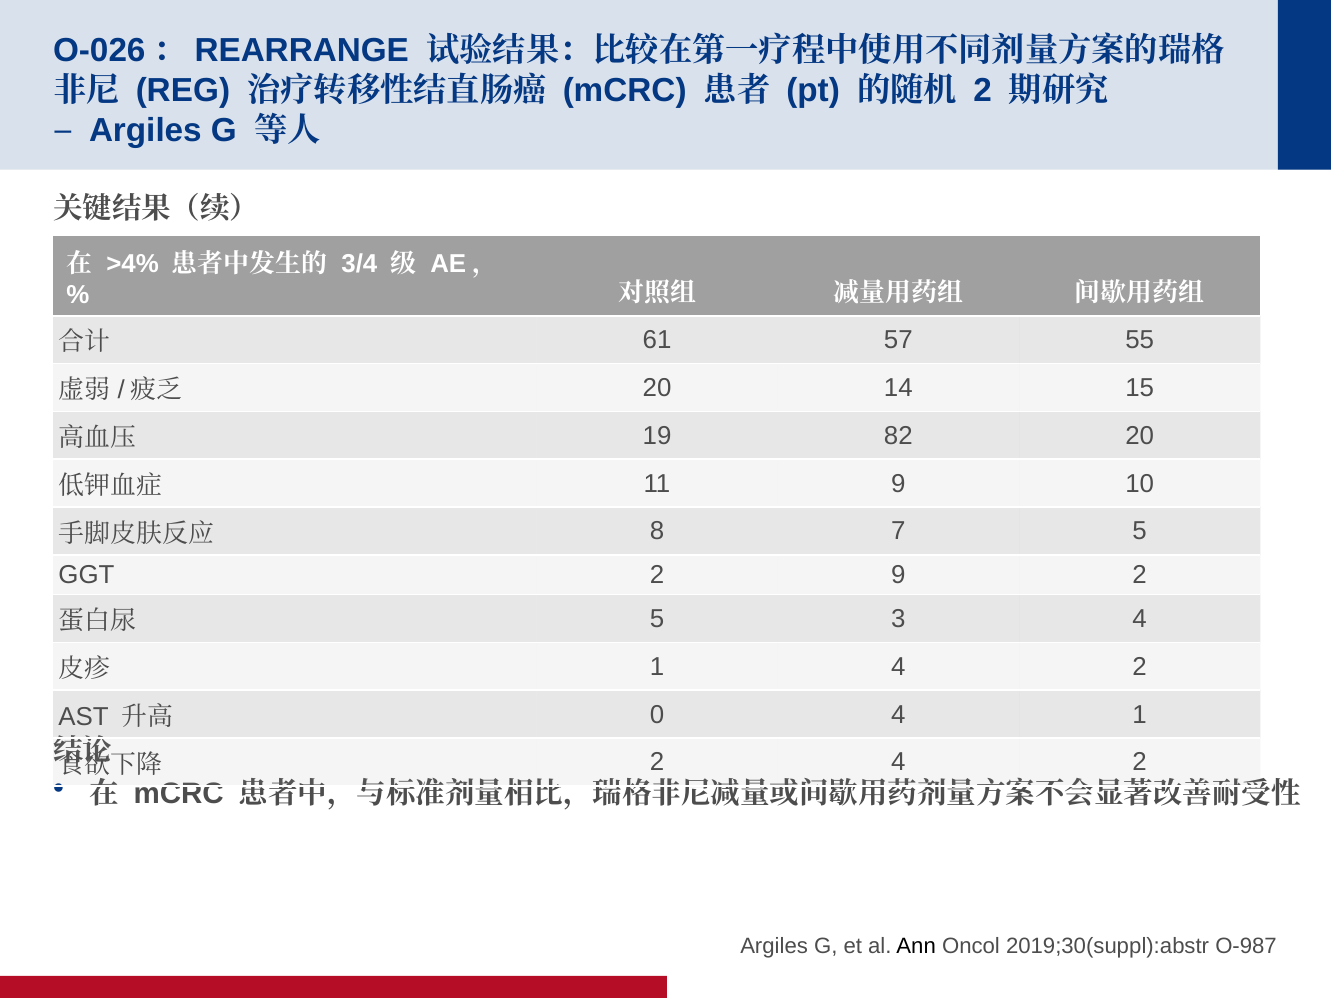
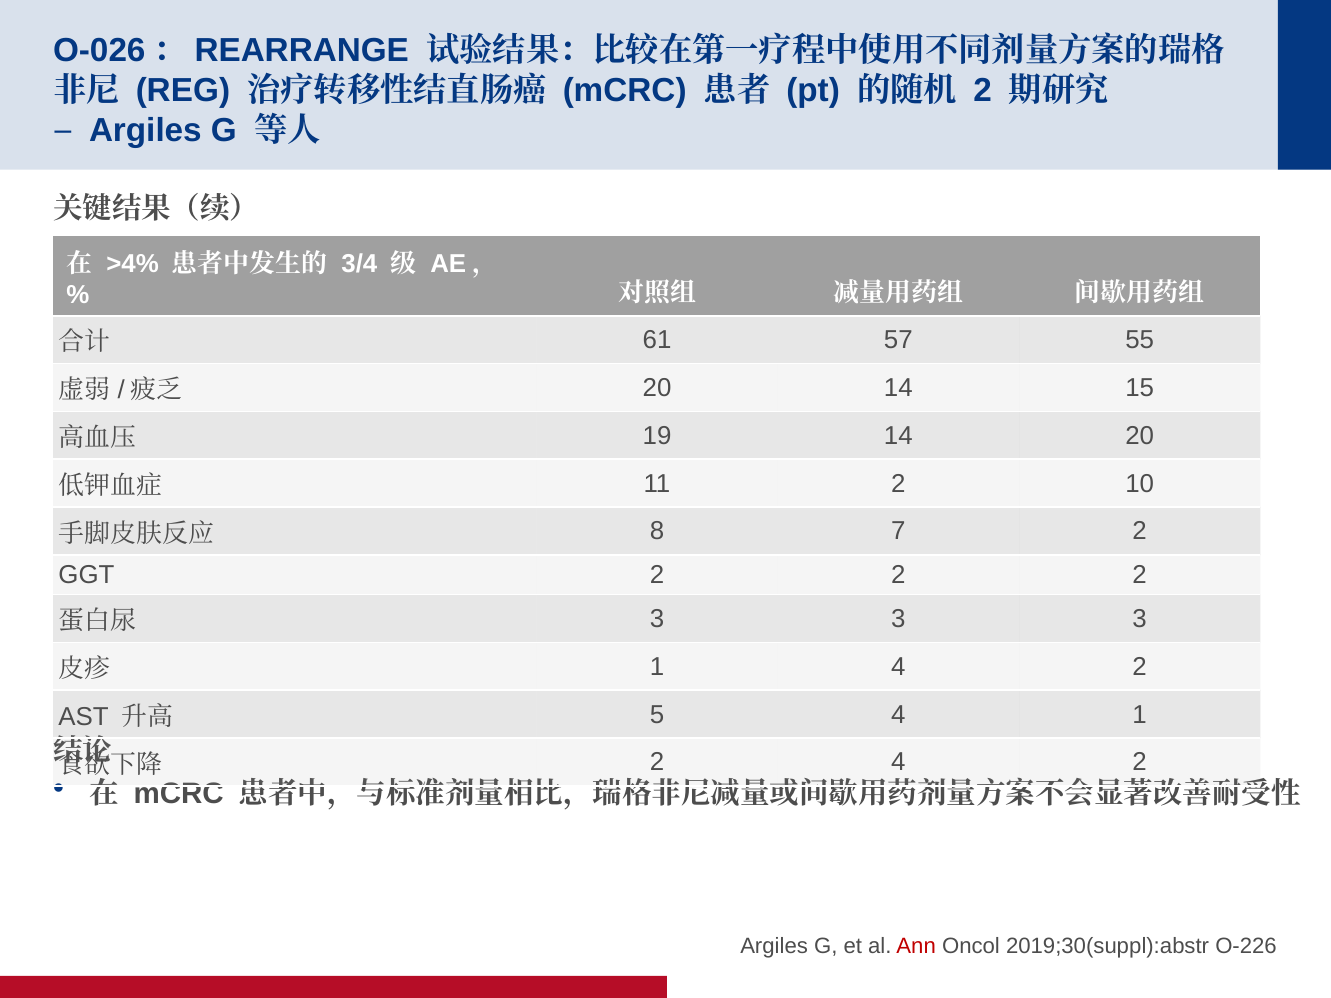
19 82: 82 -> 14 (898, 436)
11 9: 9 -> 2 (898, 484)
7 5: 5 -> 2 (1140, 532)
GGT 2 9: 9 -> 2 (898, 575)
5: 5 -> 3 (657, 619)
4: 4 -> 3 (1140, 619)
0: 0 -> 5 (657, 715)
Ann colour: black -> red (916, 946)
O-987: O-987 -> O-226 (1246, 946)
